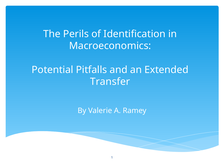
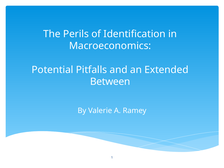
Transfer: Transfer -> Between (110, 82)
